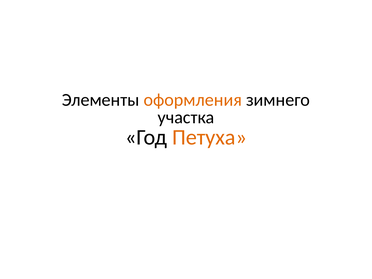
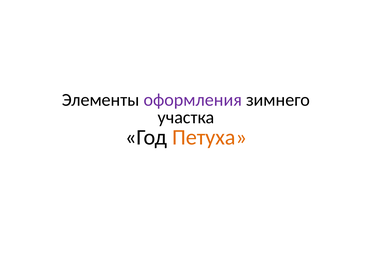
оформления colour: orange -> purple (193, 100)
